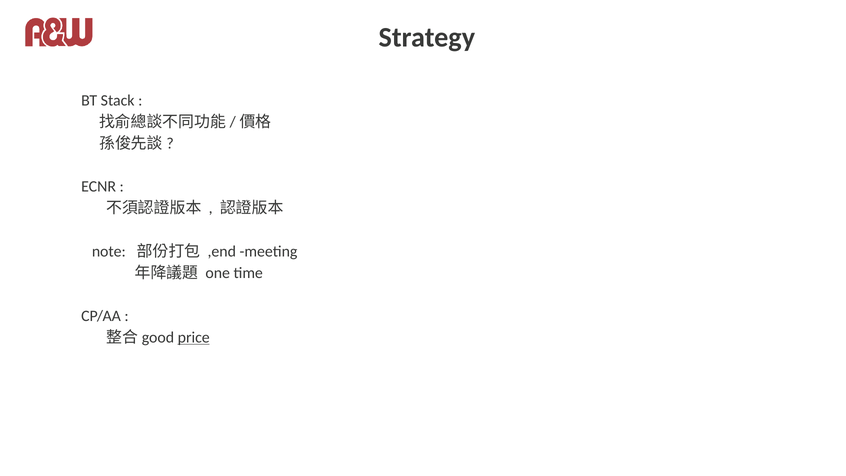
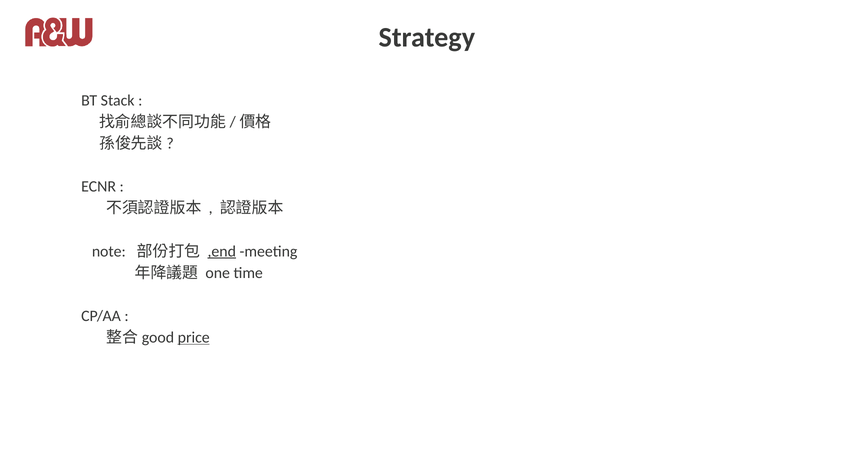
,end underline: none -> present (222, 251)
